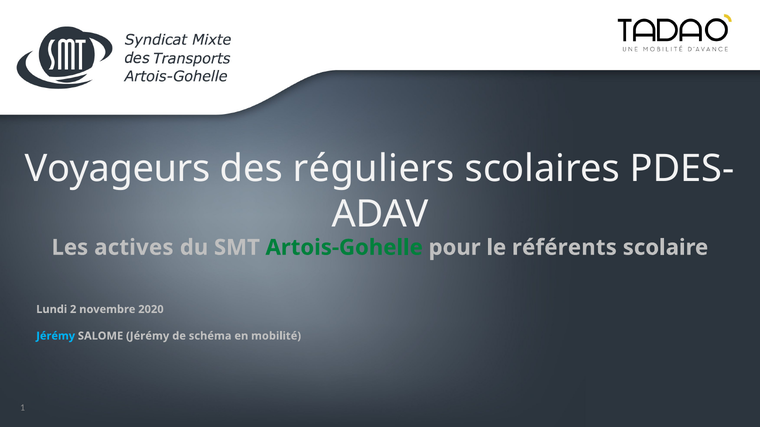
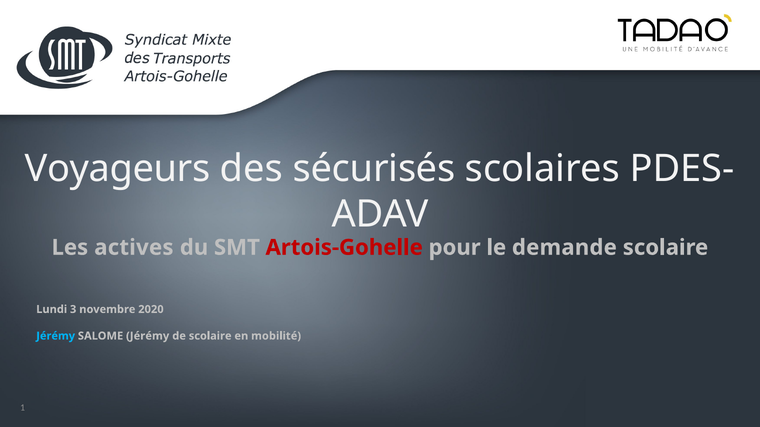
réguliers: réguliers -> sécurisés (374, 169)
Artois-Gohelle colour: green -> red (344, 248)
référents: référents -> demande (564, 248)
2: 2 -> 3 (73, 310)
de schéma: schéma -> scolaire (210, 336)
